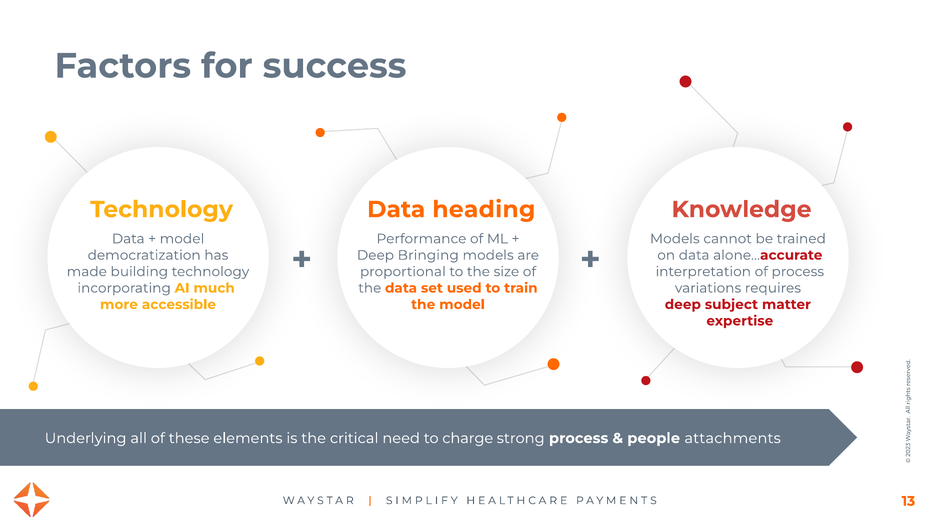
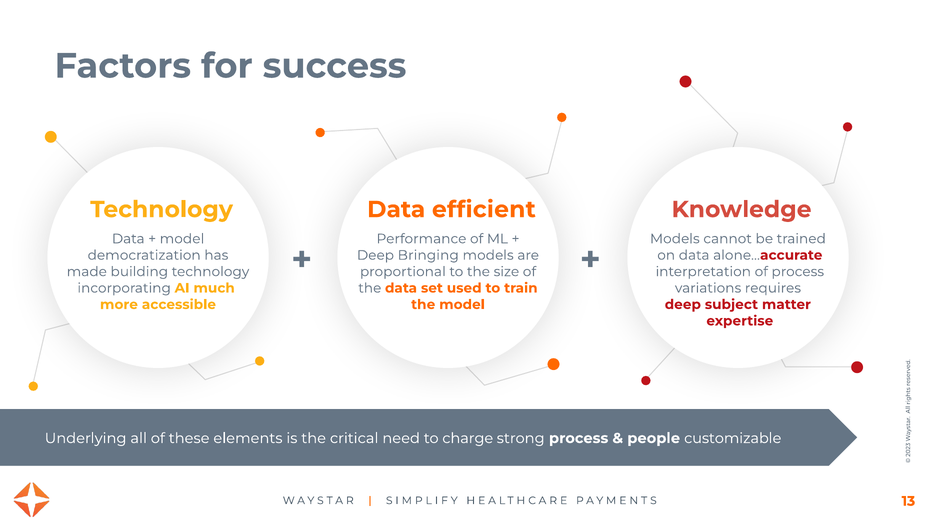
heading: heading -> efficient (484, 210)
attachments: attachments -> customizable (733, 439)
